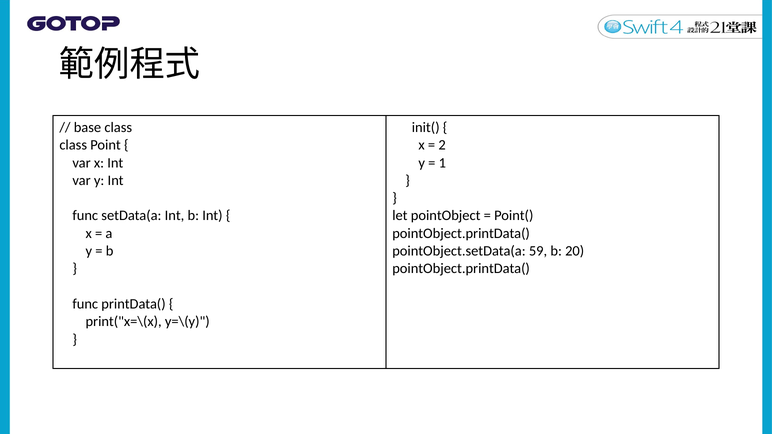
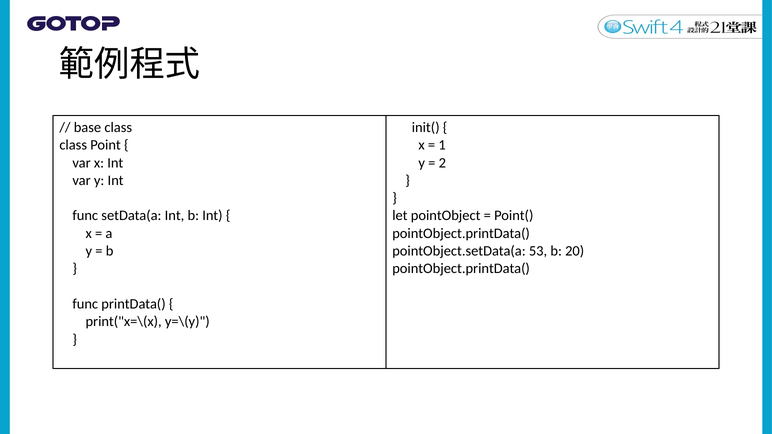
2: 2 -> 1 (442, 145)
1: 1 -> 2 (442, 163)
59: 59 -> 53 (538, 251)
